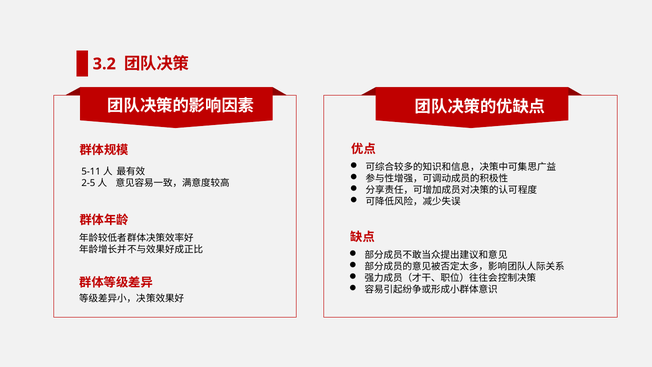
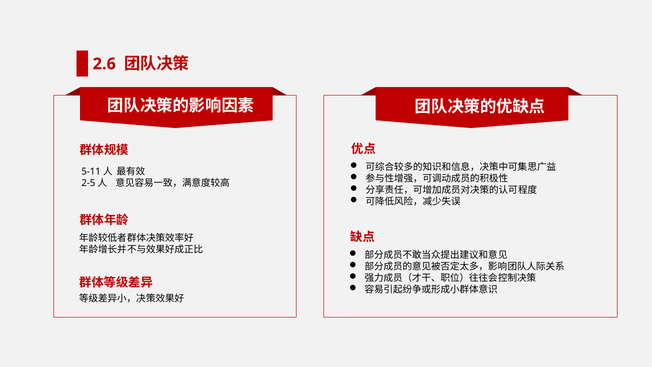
3.2: 3.2 -> 2.6 (104, 64)
